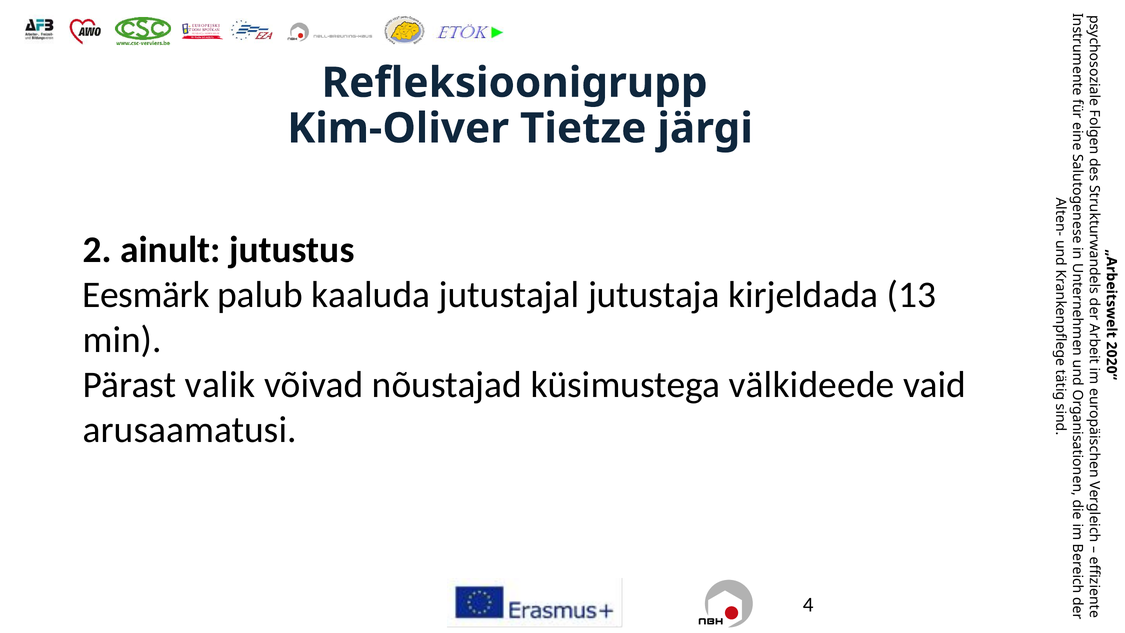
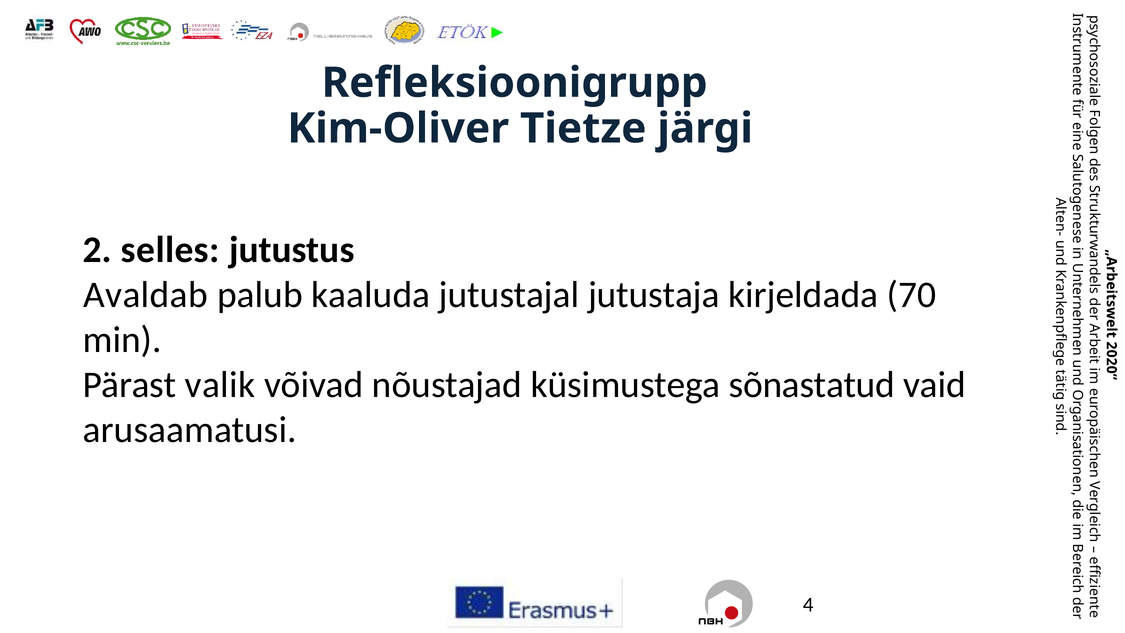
ainult: ainult -> selles (170, 250)
Eesmärk: Eesmärk -> Avaldab (146, 295)
13: 13 -> 70 (911, 295)
välkideede: välkideede -> sõnastatud (812, 385)
